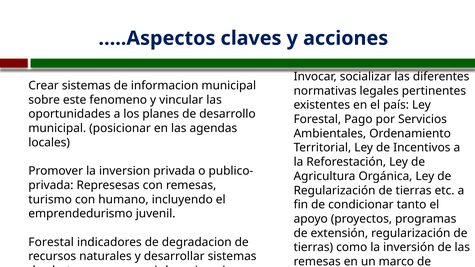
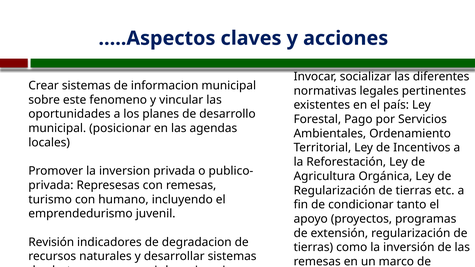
Forestal: Forestal -> Revisión (51, 242)
